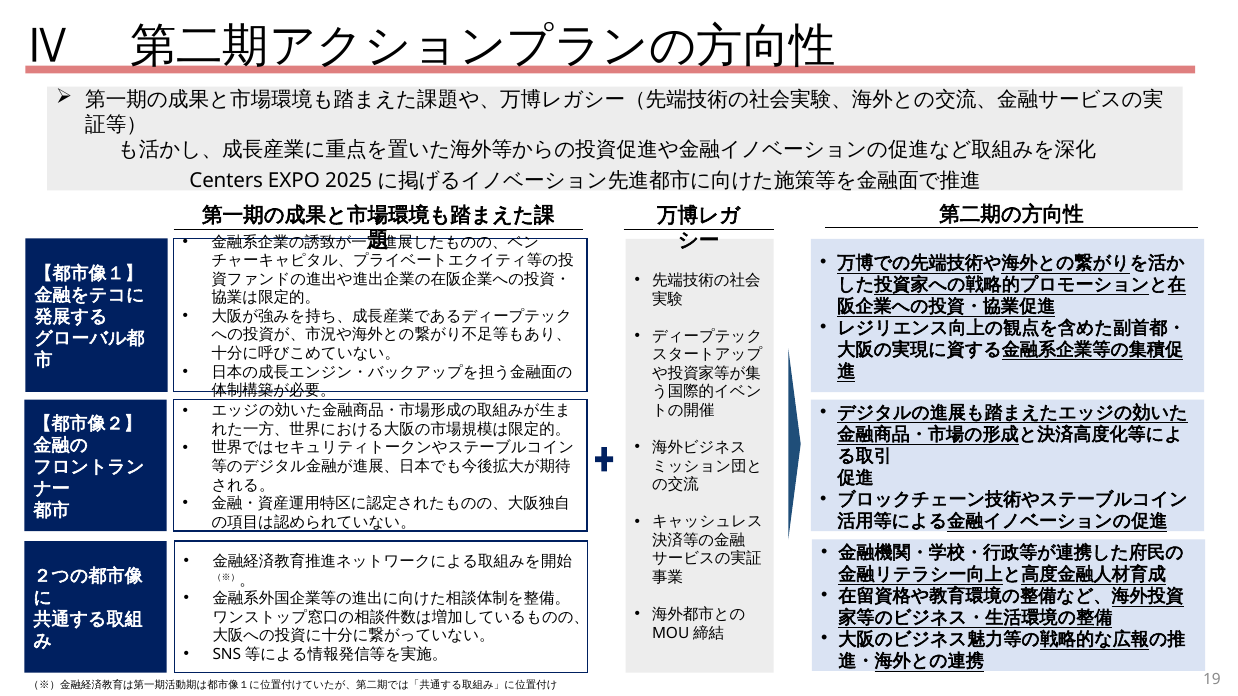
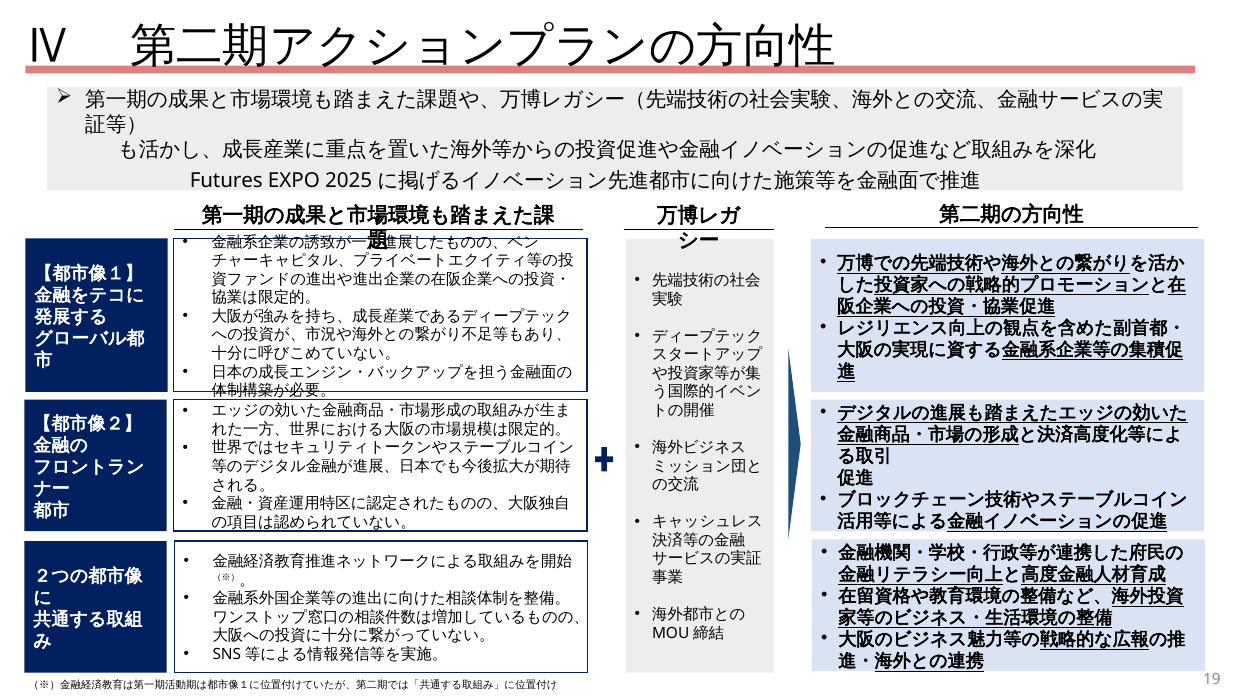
Centers: Centers -> Futures (226, 180)
